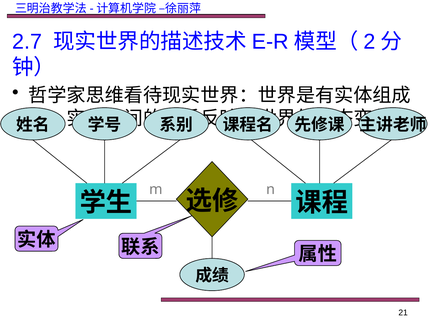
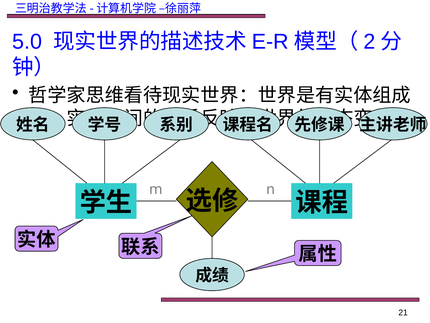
2.7: 2.7 -> 5.0 (27, 42)
